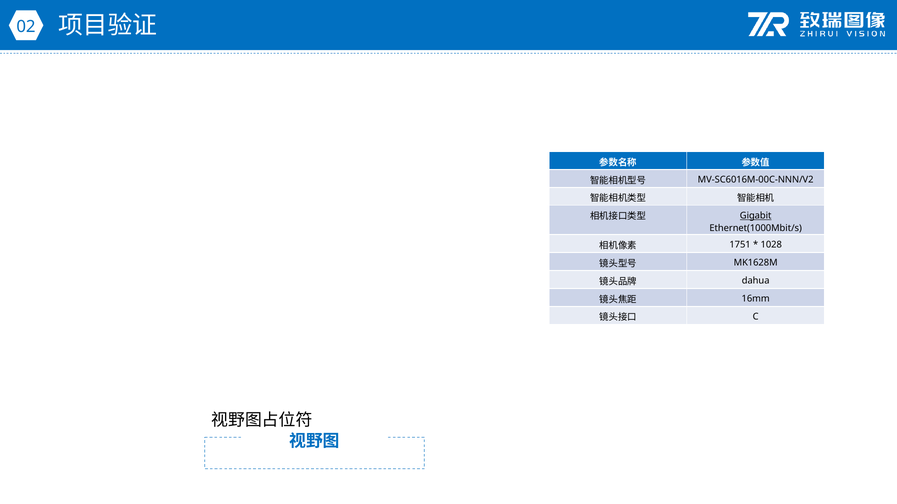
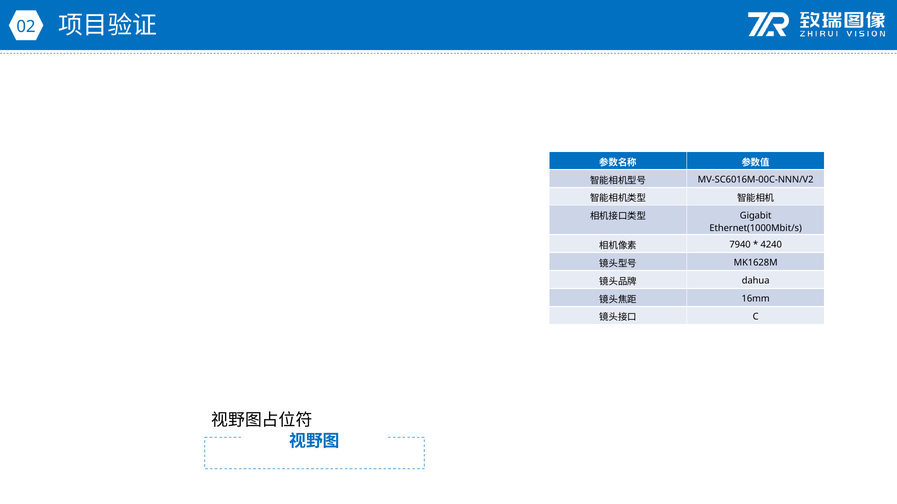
Gigabit underline: present -> none (756, 216)
1751: 1751 -> 7940 (740, 245)
1028: 1028 -> 4240 (771, 245)
